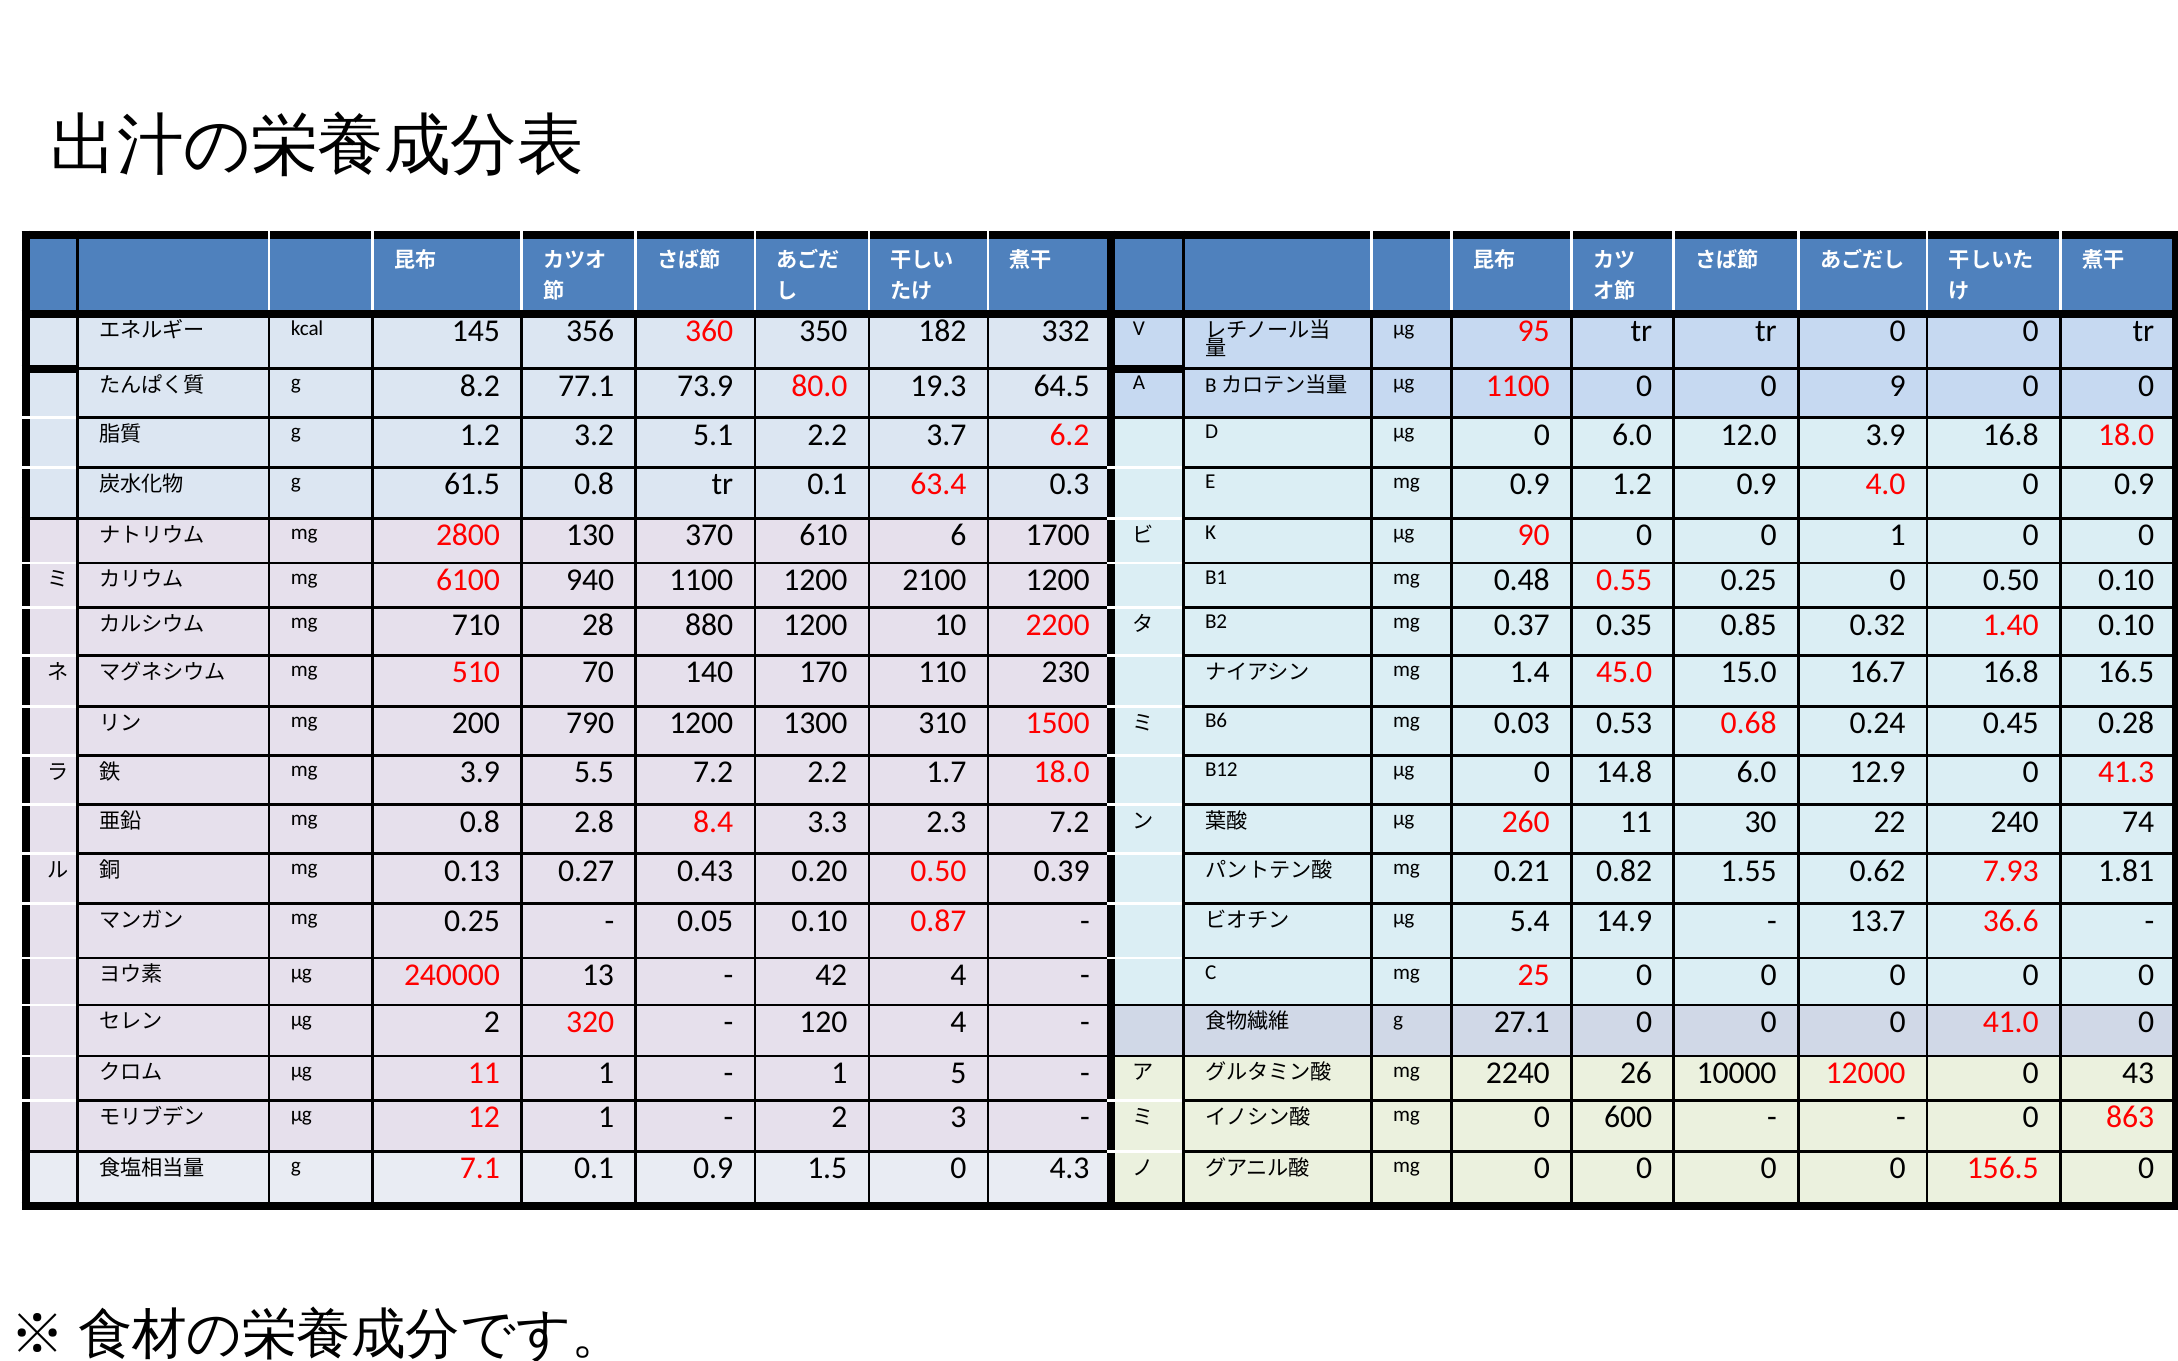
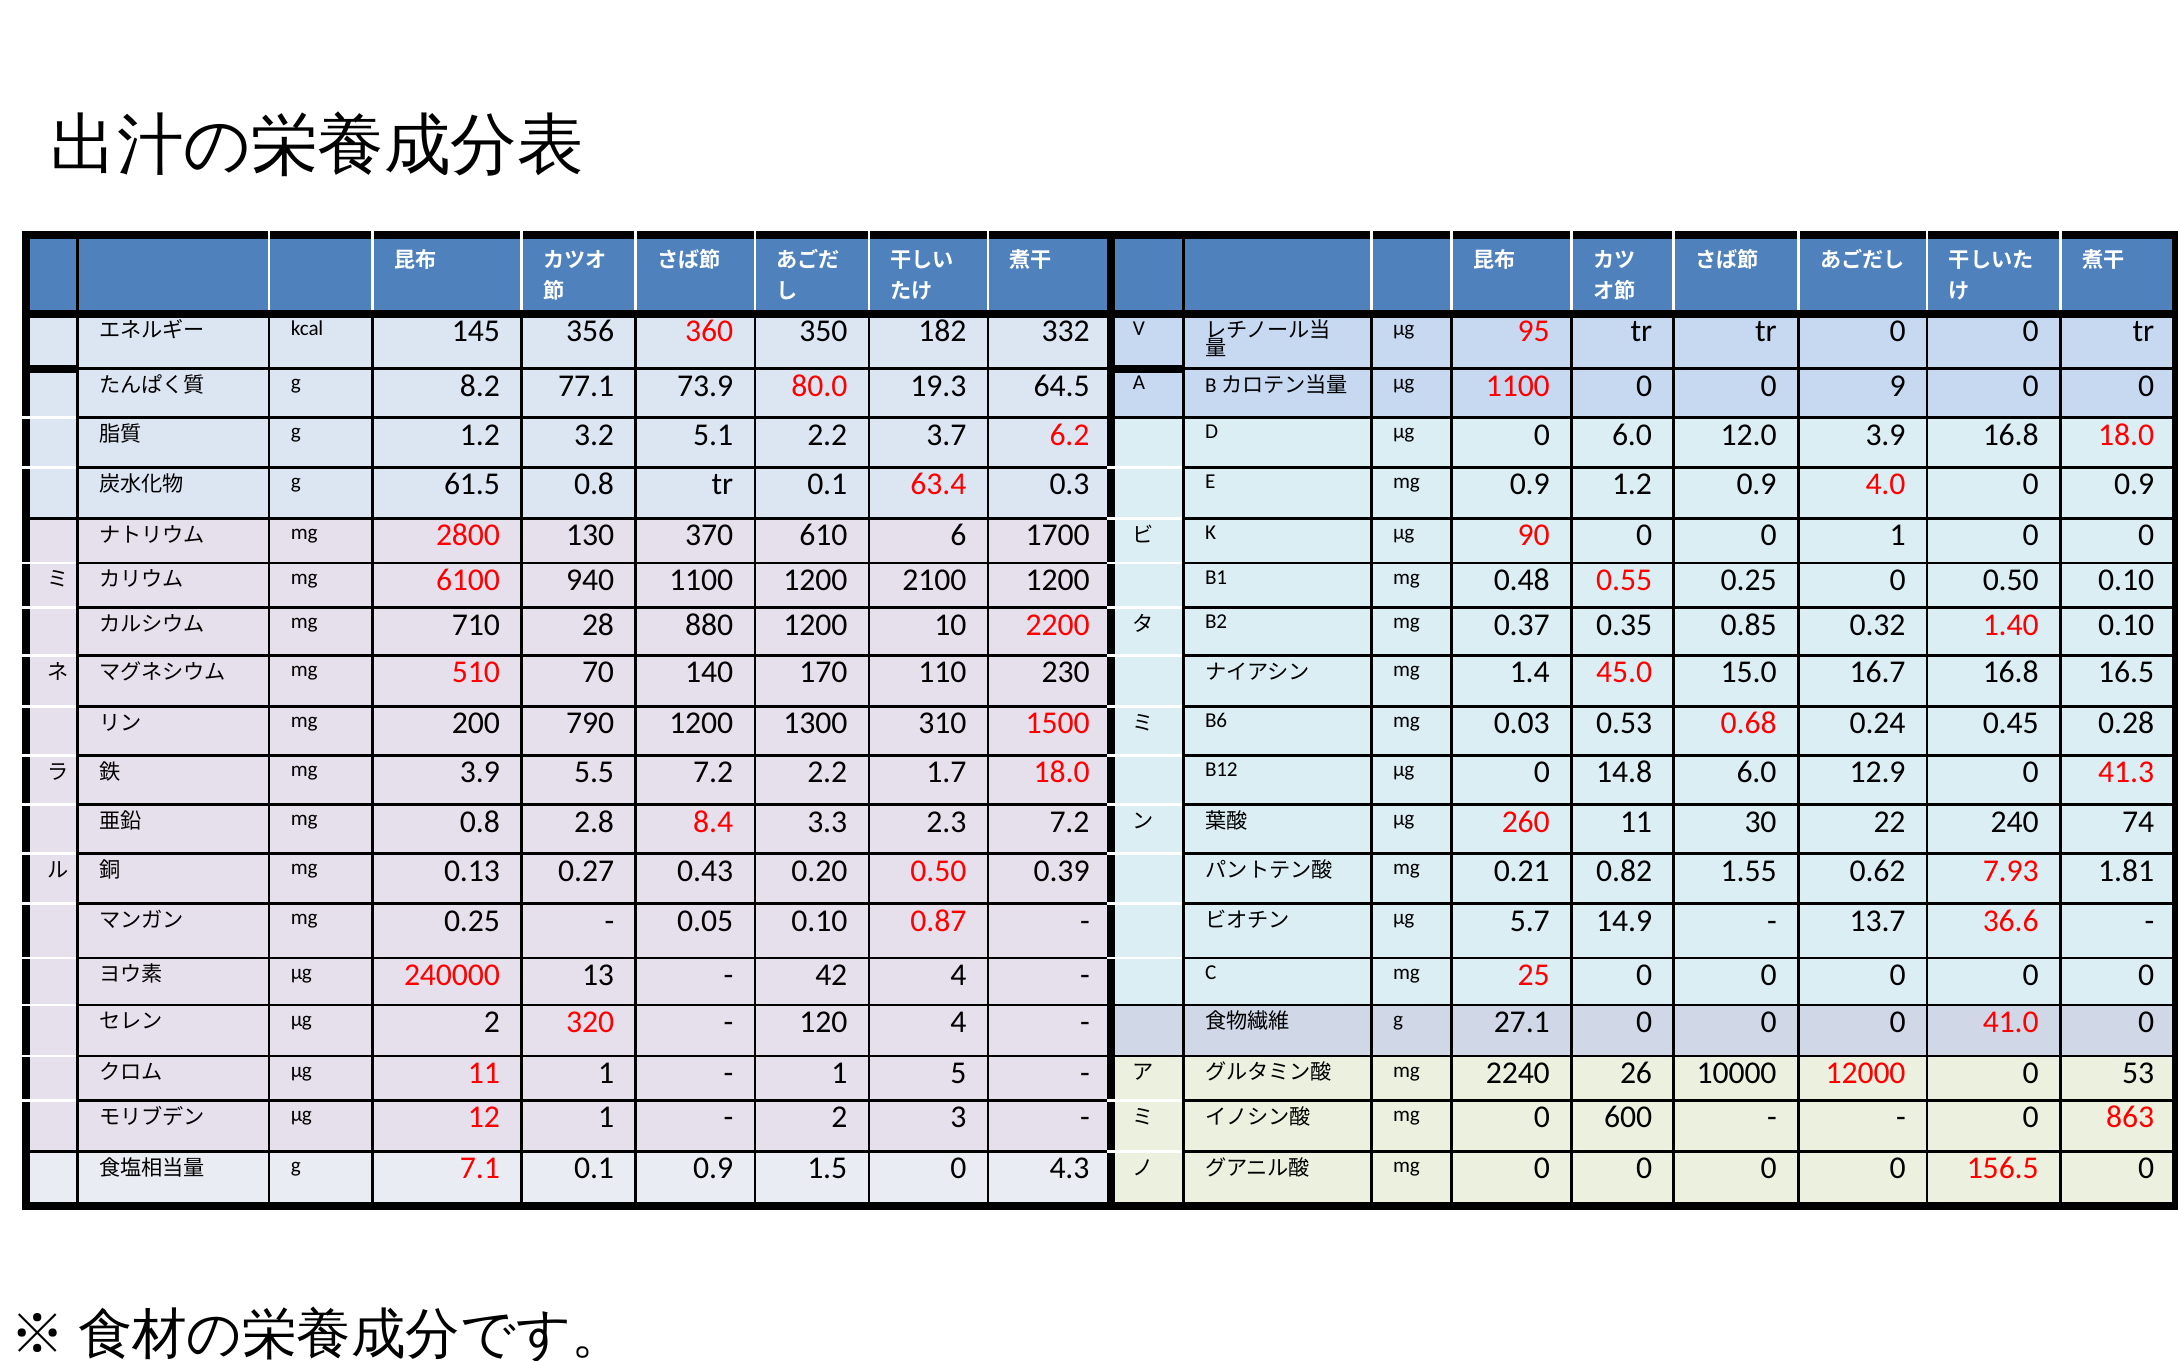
5.4: 5.4 -> 5.7 (1530, 921)
43: 43 -> 53 (2138, 1073)
